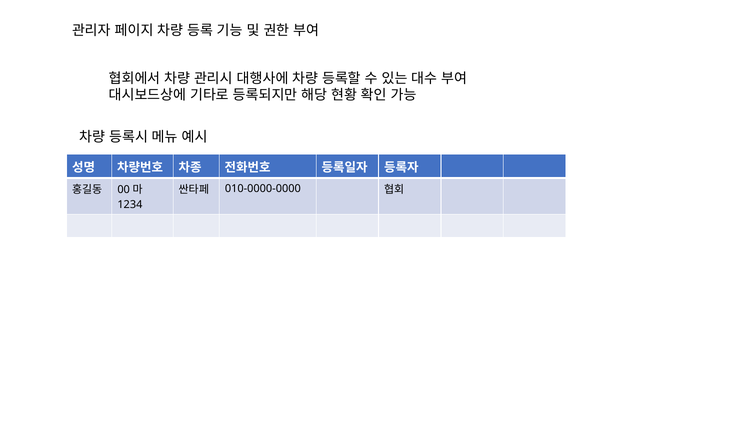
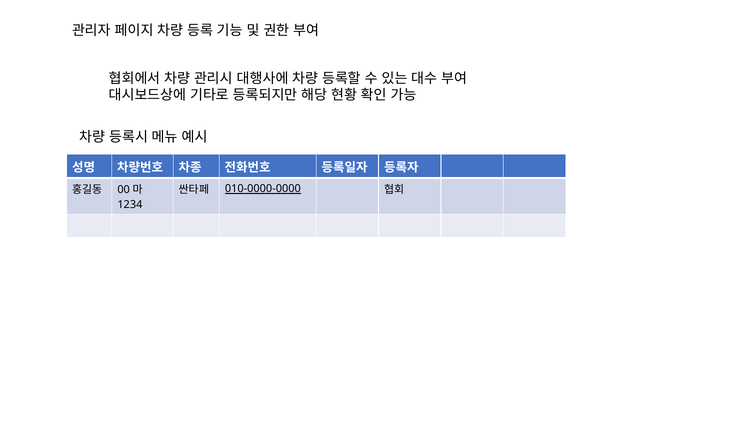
010-0000-0000 underline: none -> present (263, 189)
